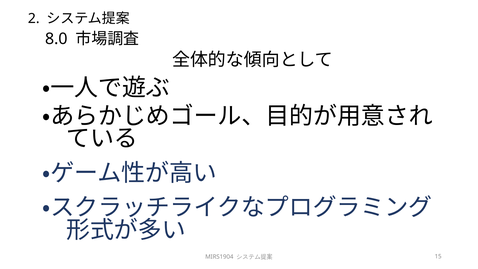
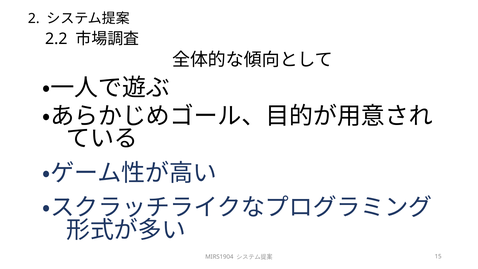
8.0: 8.0 -> 2.2 (56, 39)
